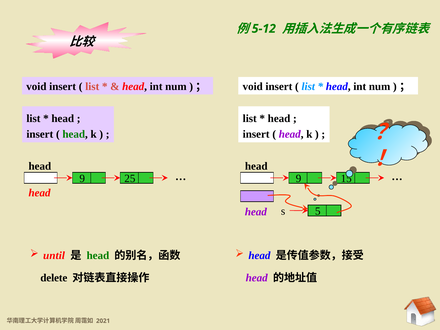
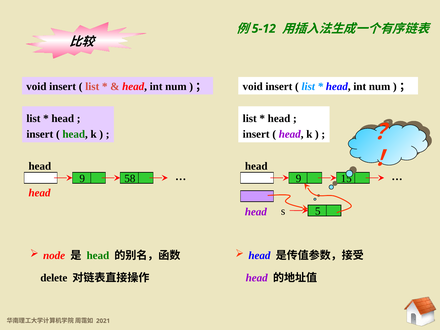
25: 25 -> 58 (130, 179)
until: until -> node (54, 255)
